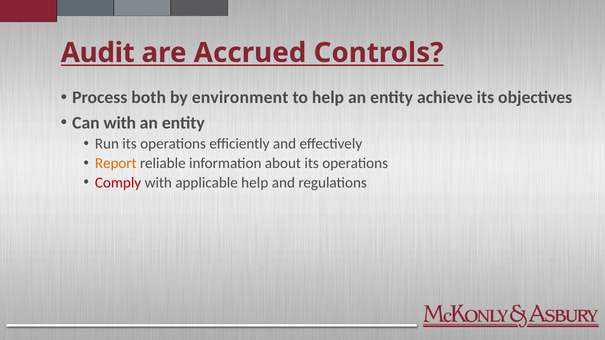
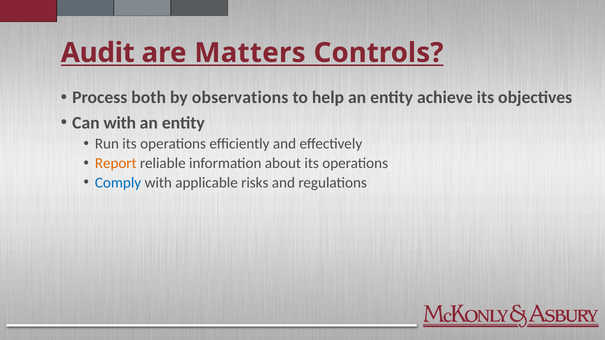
Accrued: Accrued -> Matters (250, 53)
environment: environment -> observations (240, 98)
Comply colour: red -> blue (118, 183)
applicable help: help -> risks (255, 183)
